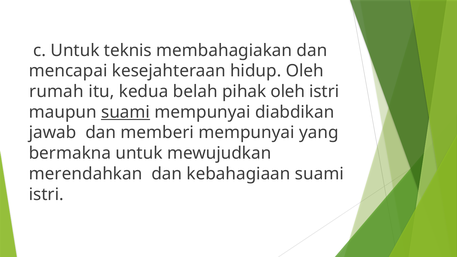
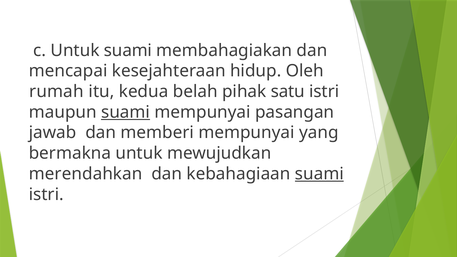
Untuk teknis: teknis -> suami (128, 50)
pihak oleh: oleh -> satu (288, 92)
diabdikan: diabdikan -> pasangan (295, 112)
suami underline: none -> present (319, 174)
